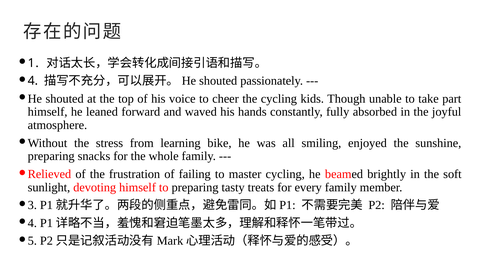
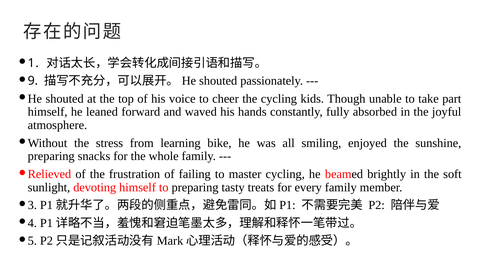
4: 4 -> 9 (33, 81)
